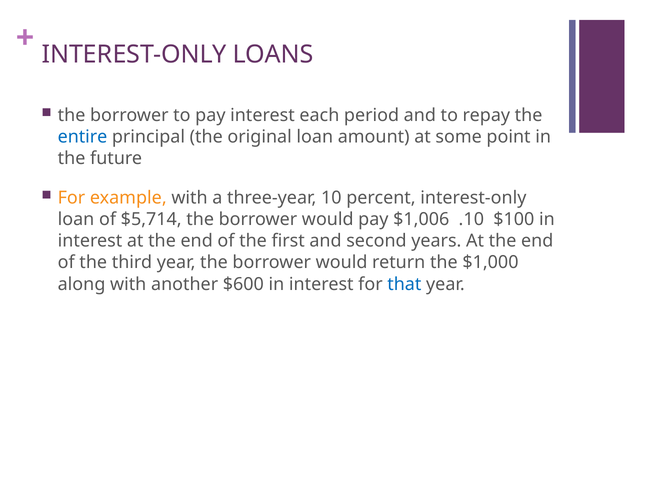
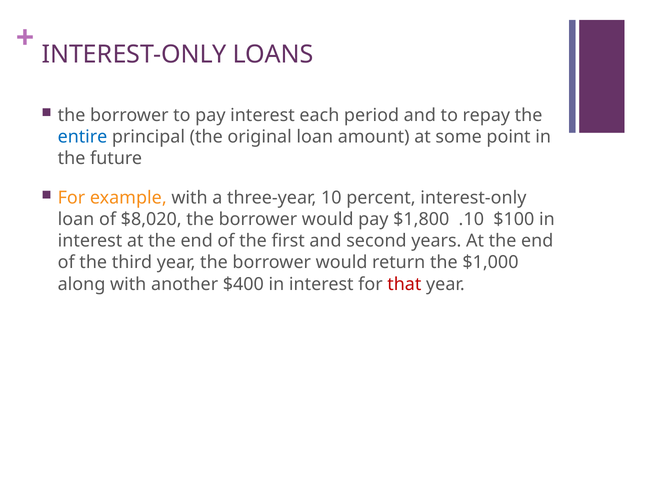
$5,714: $5,714 -> $8,020 (151, 219)
$1,006: $1,006 -> $1,800 (421, 219)
$600: $600 -> $400 (243, 284)
that colour: blue -> red (404, 284)
